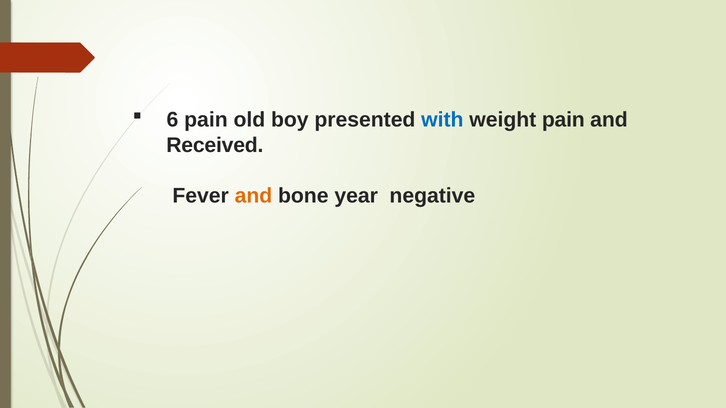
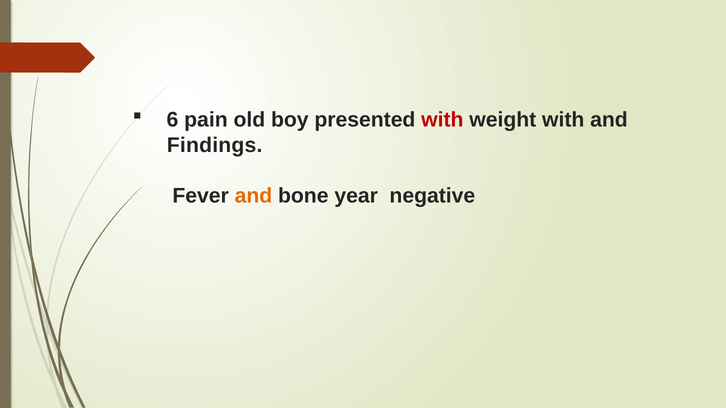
with colour: blue -> red (442, 120)
weight pain: pain -> with (563, 120)
Received: Received -> Findings (215, 145)
